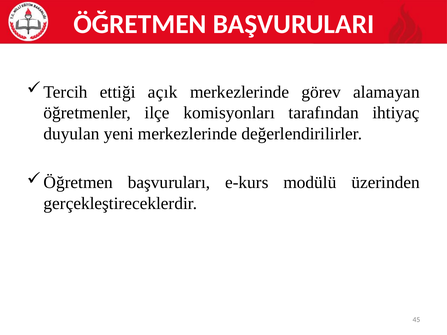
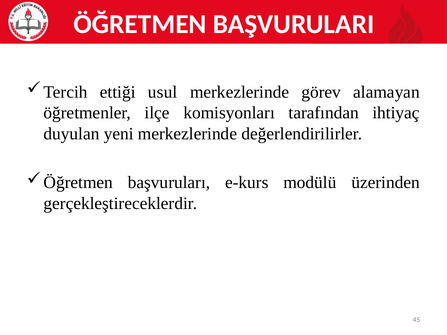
açık: açık -> usul (163, 92)
